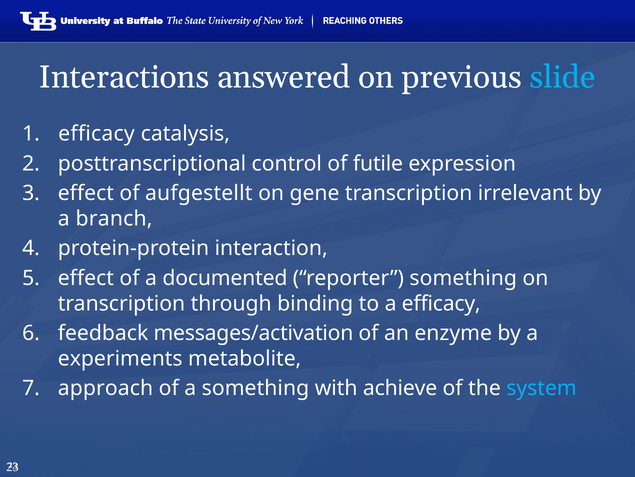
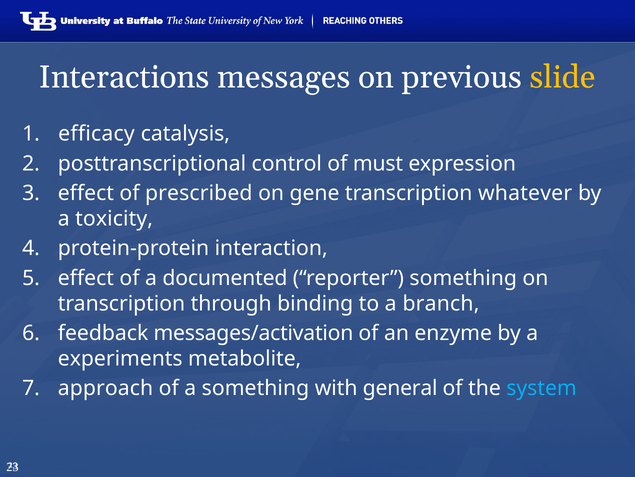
answered: answered -> messages (284, 77)
slide colour: light blue -> yellow (563, 77)
futile: futile -> must (378, 163)
aufgestellt: aufgestellt -> prescribed (199, 193)
irrelevant: irrelevant -> whatever (525, 193)
branch: branch -> toxicity (114, 218)
a efficacy: efficacy -> branch (441, 303)
achieve: achieve -> general (400, 388)
